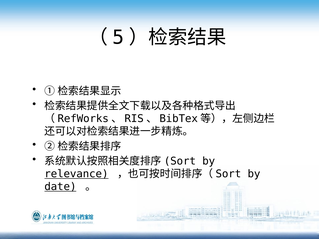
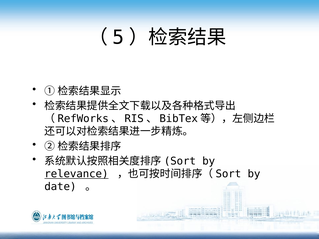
date underline: present -> none (60, 187)
